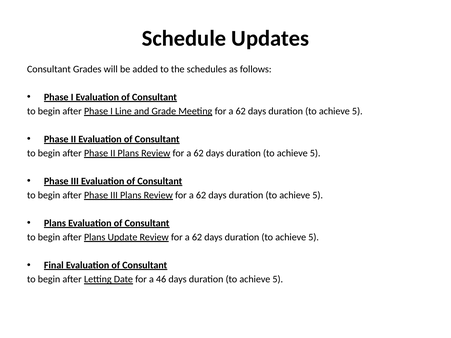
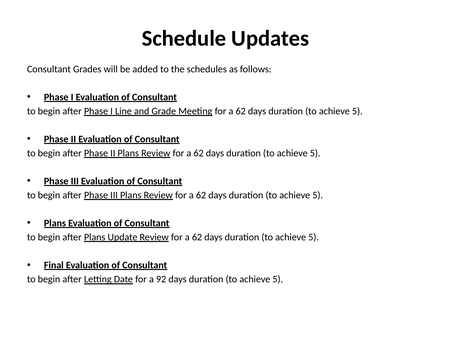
46: 46 -> 92 (161, 280)
